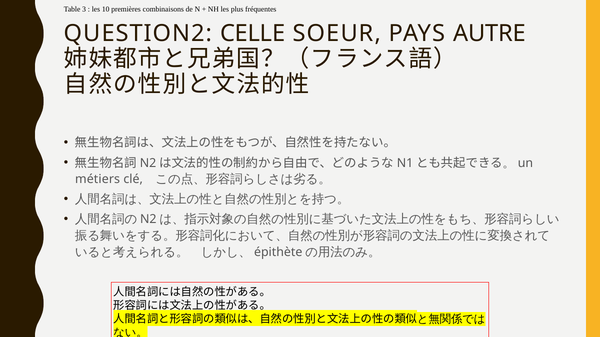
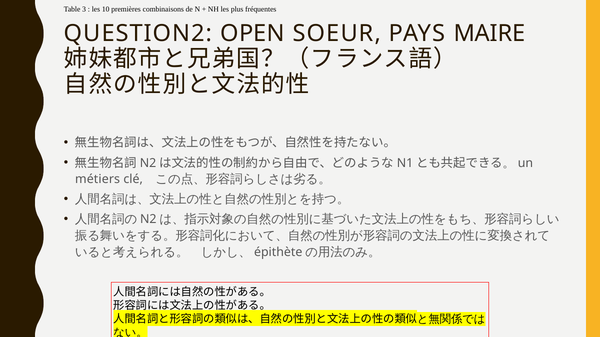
CELLE: CELLE -> OPEN (253, 34)
AUTRE: AUTRE -> MAIRE (490, 34)
